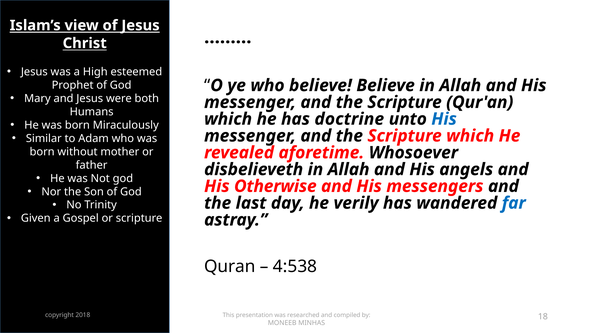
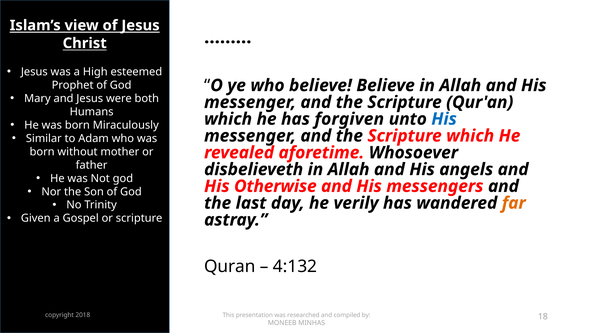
doctrine: doctrine -> forgiven (349, 119)
far colour: blue -> orange (514, 203)
4:538: 4:538 -> 4:132 (295, 267)
